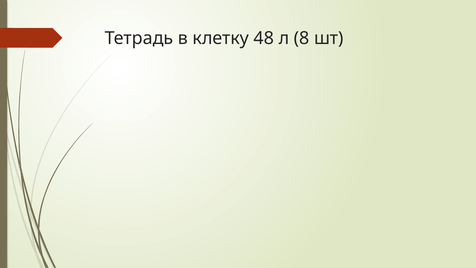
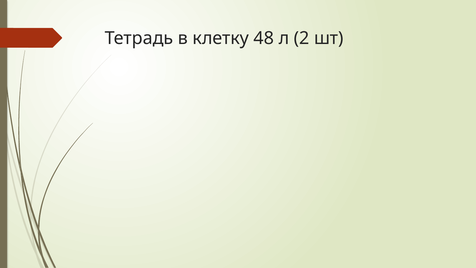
8: 8 -> 2 (302, 38)
